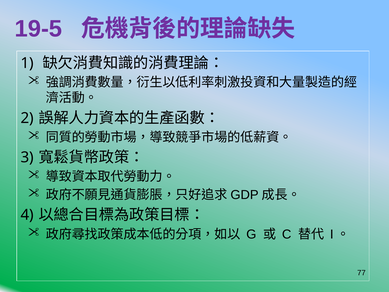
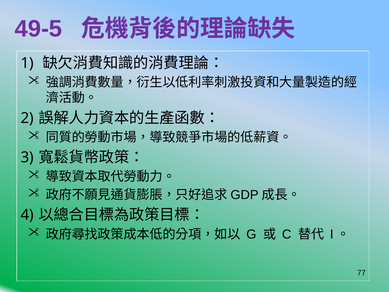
19-5: 19-5 -> 49-5 (38, 29)
